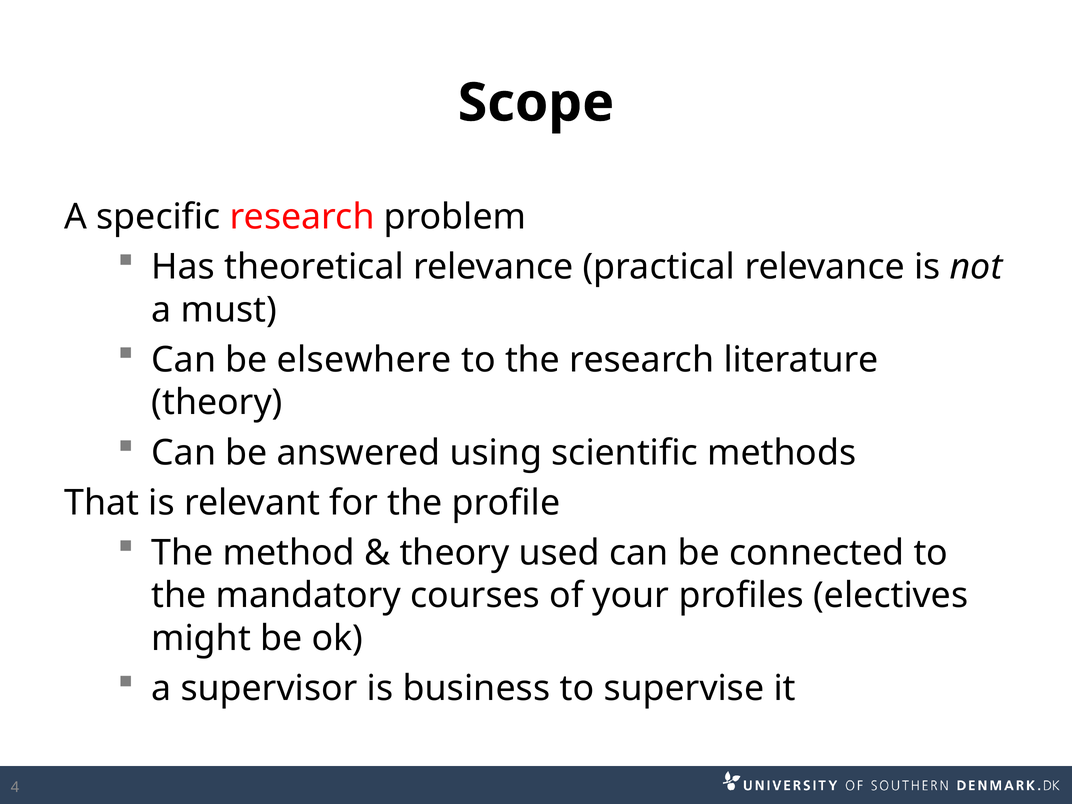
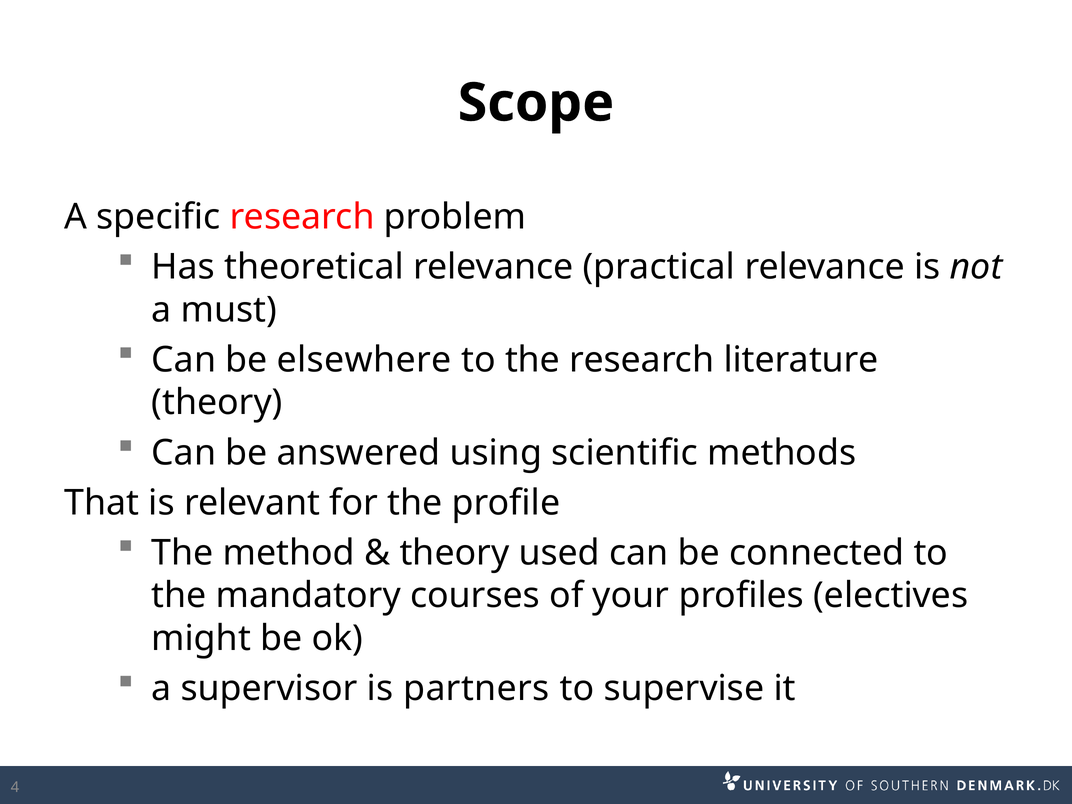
business: business -> partners (476, 689)
